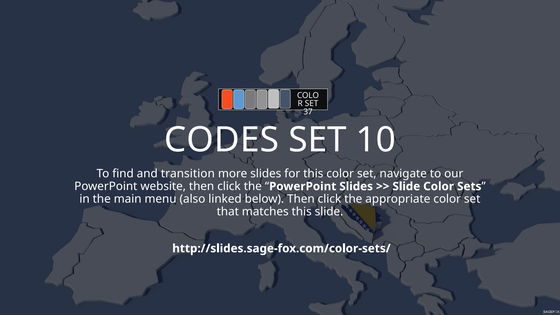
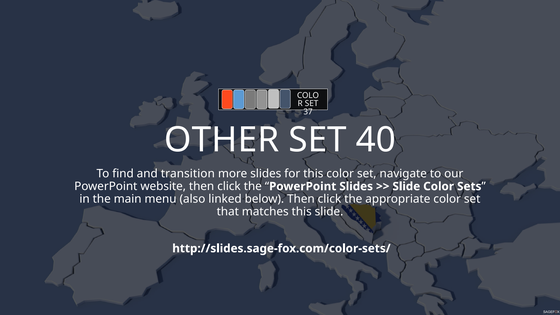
CODES: CODES -> OTHER (222, 140)
10: 10 -> 40 (376, 140)
